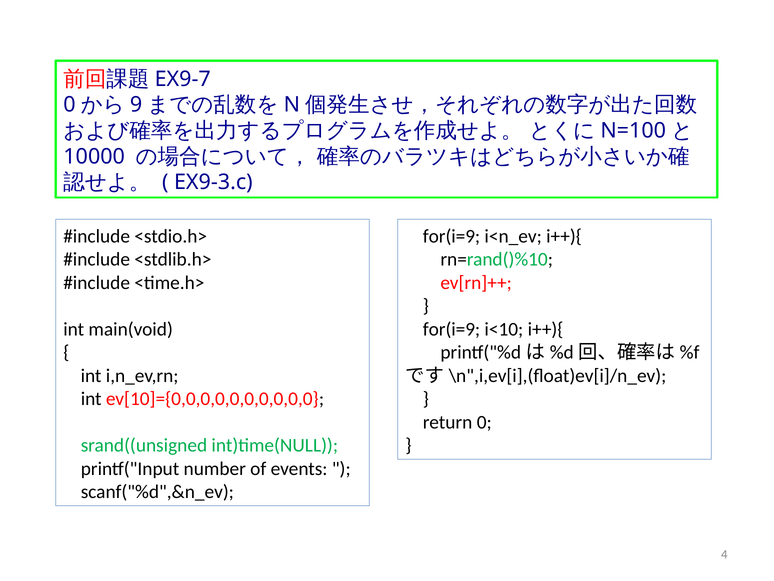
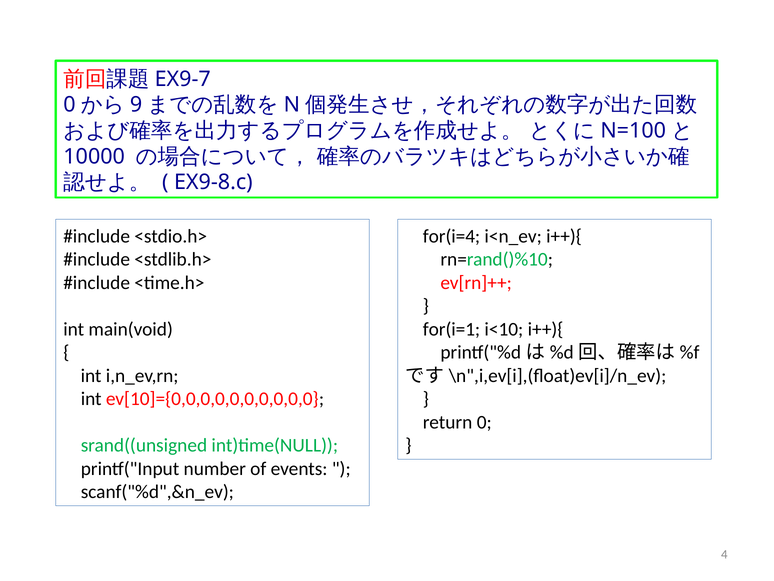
EX9-3.c: EX9-3.c -> EX9-8.c (213, 182)
for(i=9: for(i=9 -> for(i=4 (452, 236)
for(i=9: for(i=9 -> for(i=1 (452, 329)
